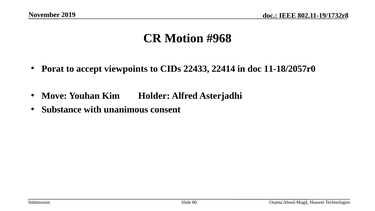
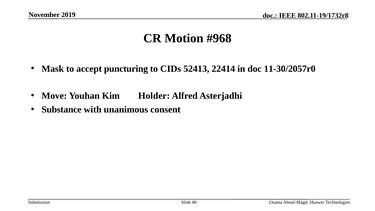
Porat: Porat -> Mask (53, 69)
viewpoints: viewpoints -> puncturing (126, 69)
22433: 22433 -> 52413 (196, 69)
11-18/2057r0: 11-18/2057r0 -> 11-30/2057r0 (290, 69)
